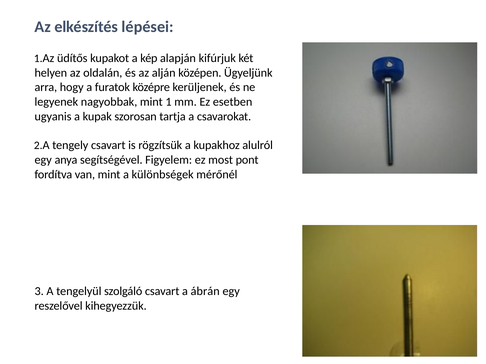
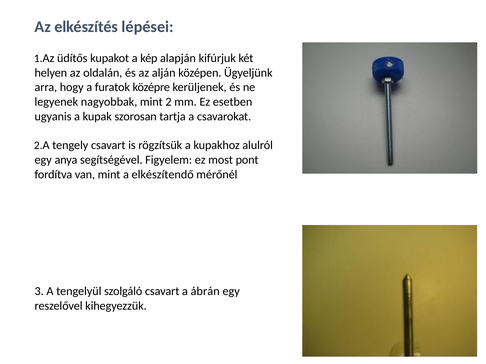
1: 1 -> 2 (169, 102)
különbségek: különbségek -> elkészítendő (163, 175)
